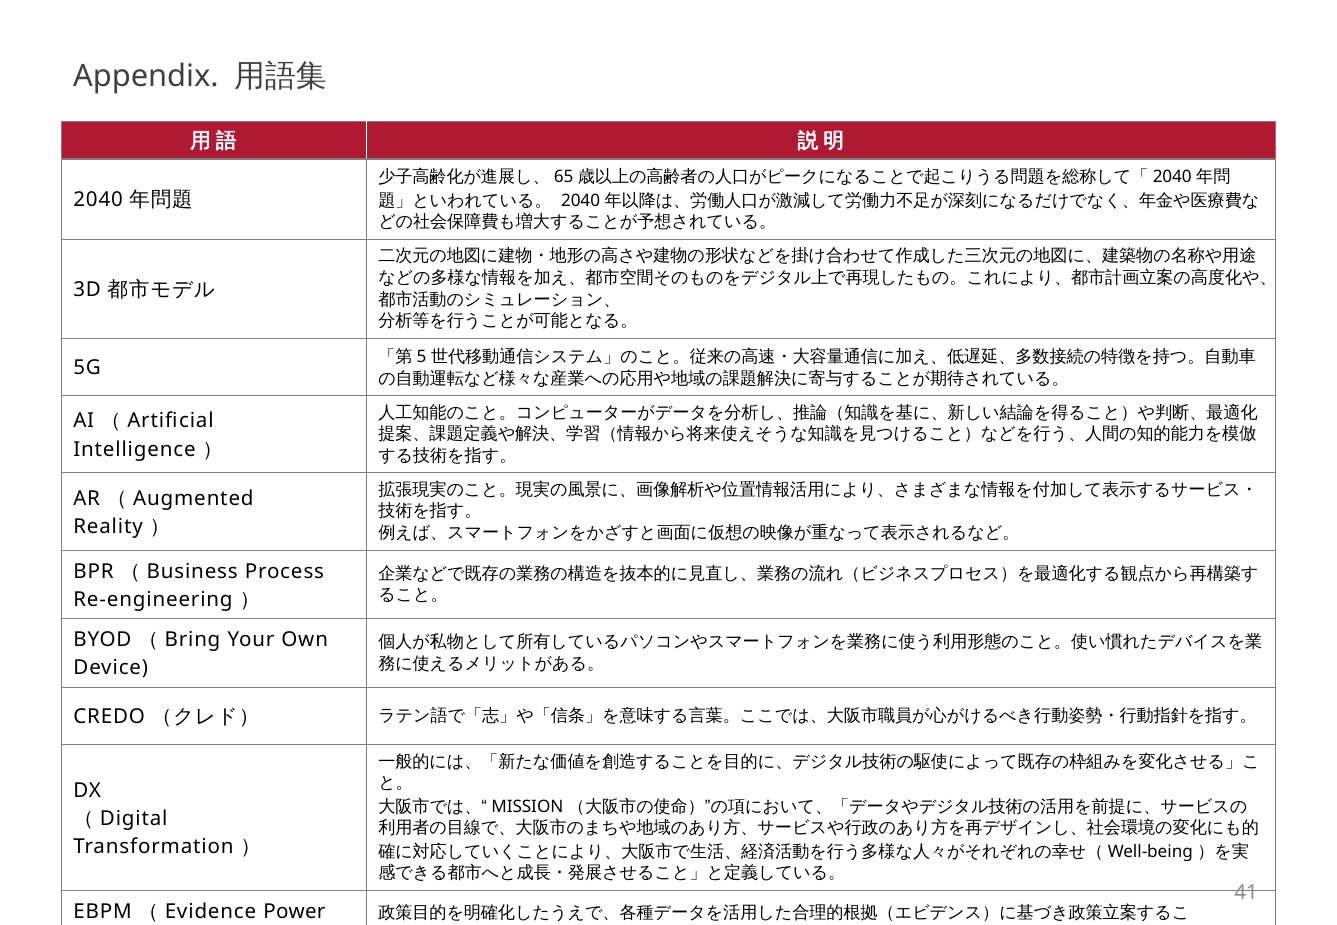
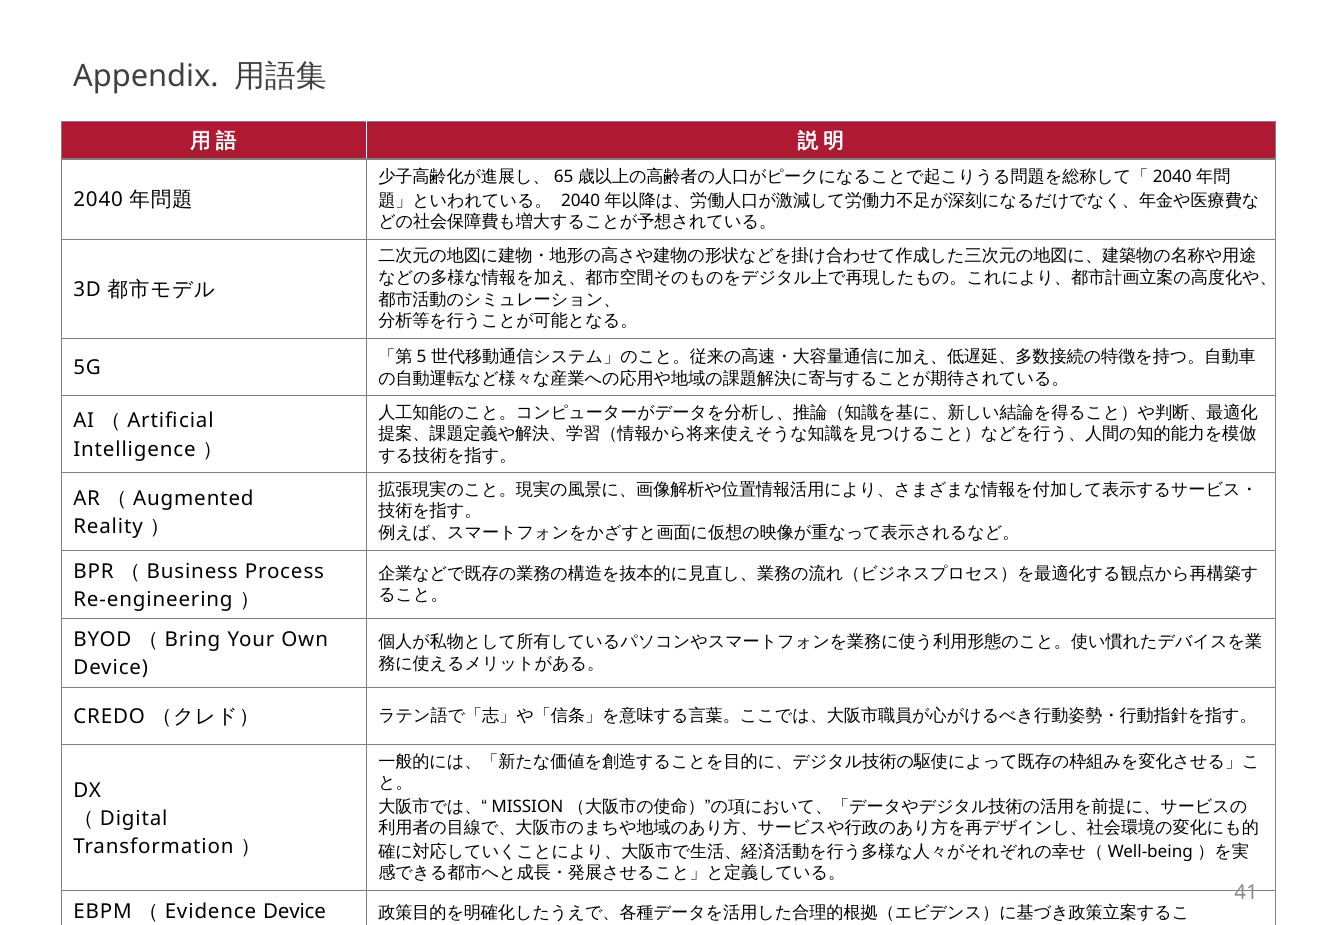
Power: Power -> Device (295, 912)
